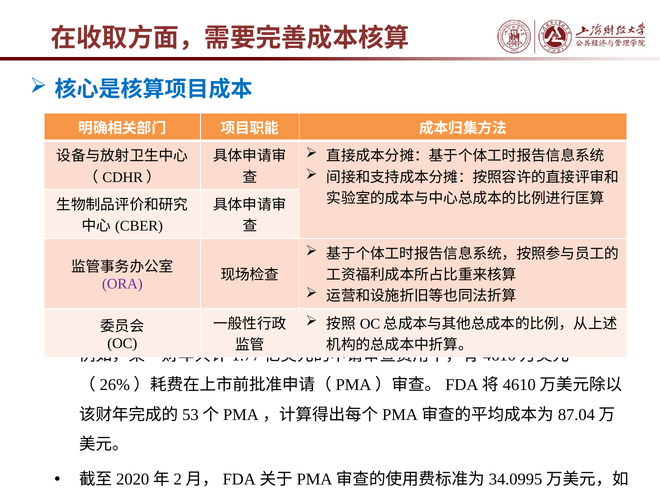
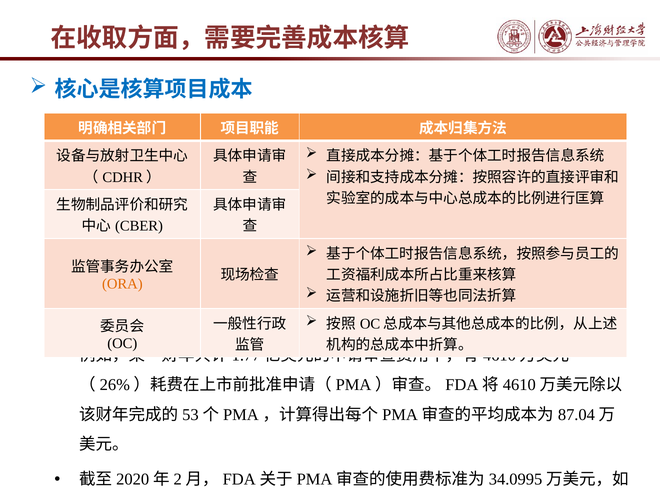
ORA colour: purple -> orange (122, 284)
